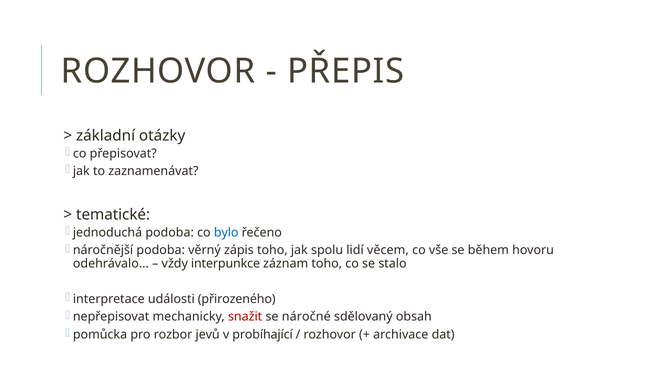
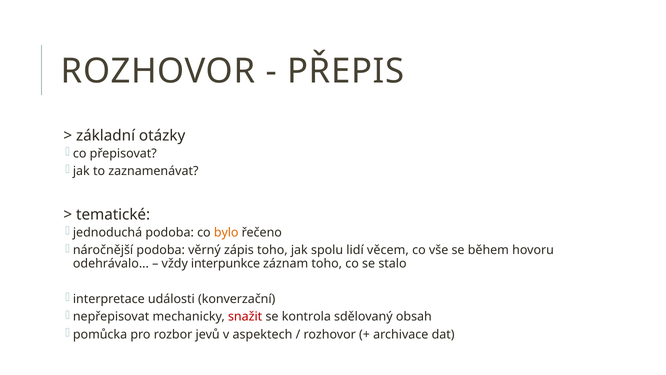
bylo colour: blue -> orange (226, 232)
přirozeného: přirozeného -> konverzační (237, 299)
náročné: náročné -> kontrola (306, 317)
probíhající: probíhající -> aspektech (262, 334)
